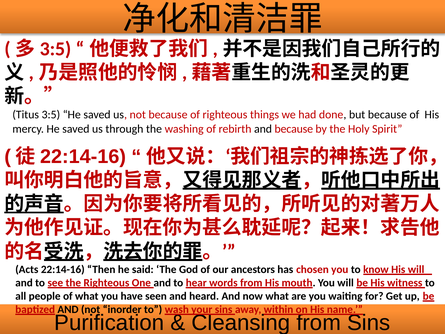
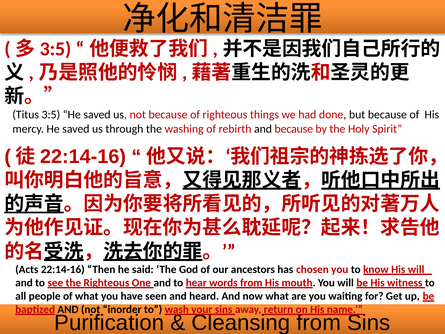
within: within -> return (278, 309)
